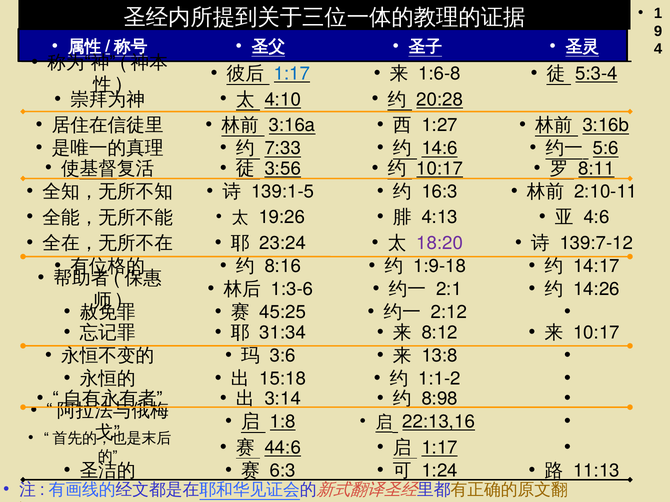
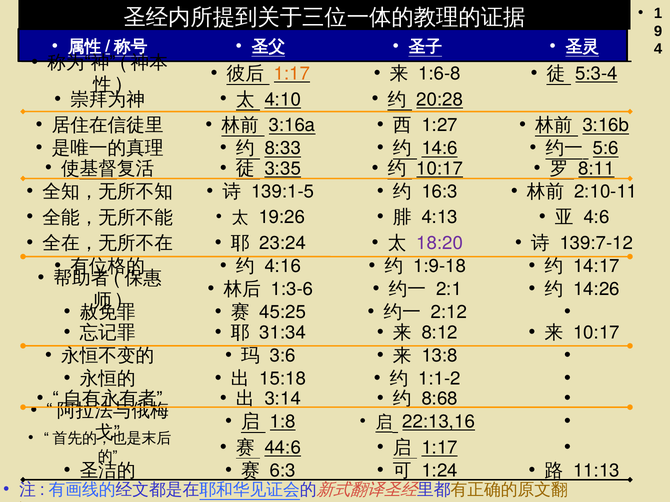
1:17 colour: blue -> orange (292, 74)
7:33: 7:33 -> 8:33 (283, 148)
3:56: 3:56 -> 3:35 (283, 169)
8:16: 8:16 -> 4:16 (283, 267)
8:98: 8:98 -> 8:68 (440, 399)
